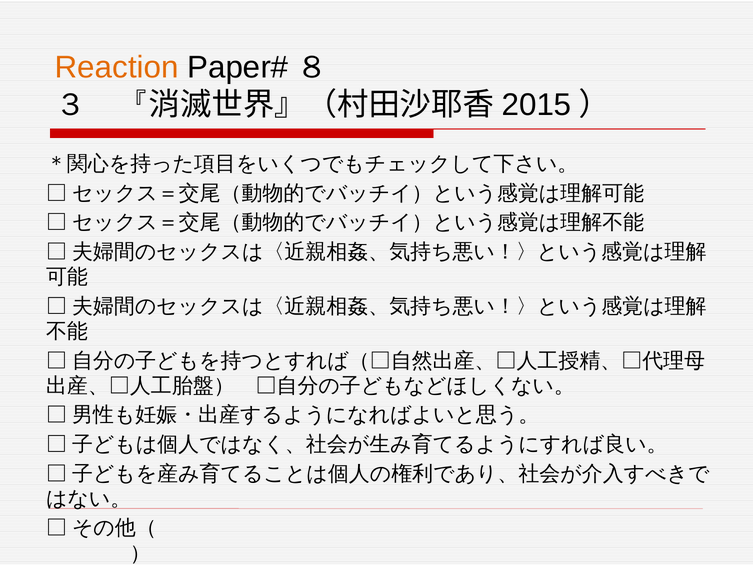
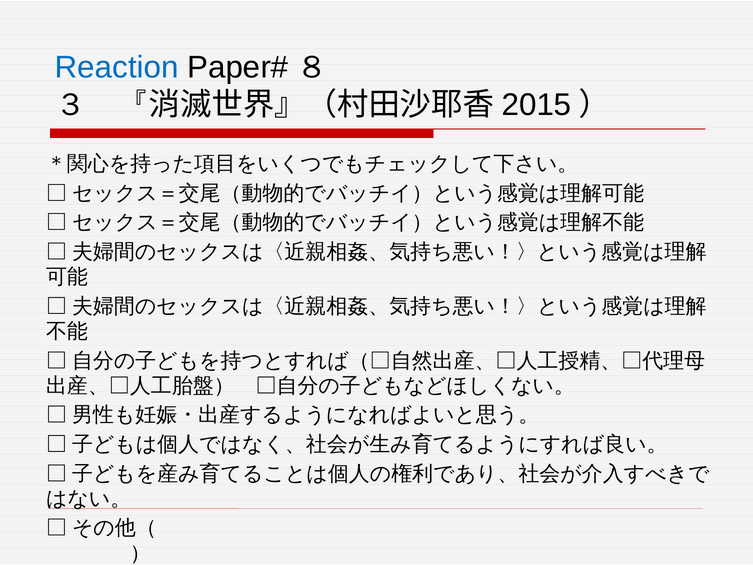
Reaction colour: orange -> blue (117, 67)
